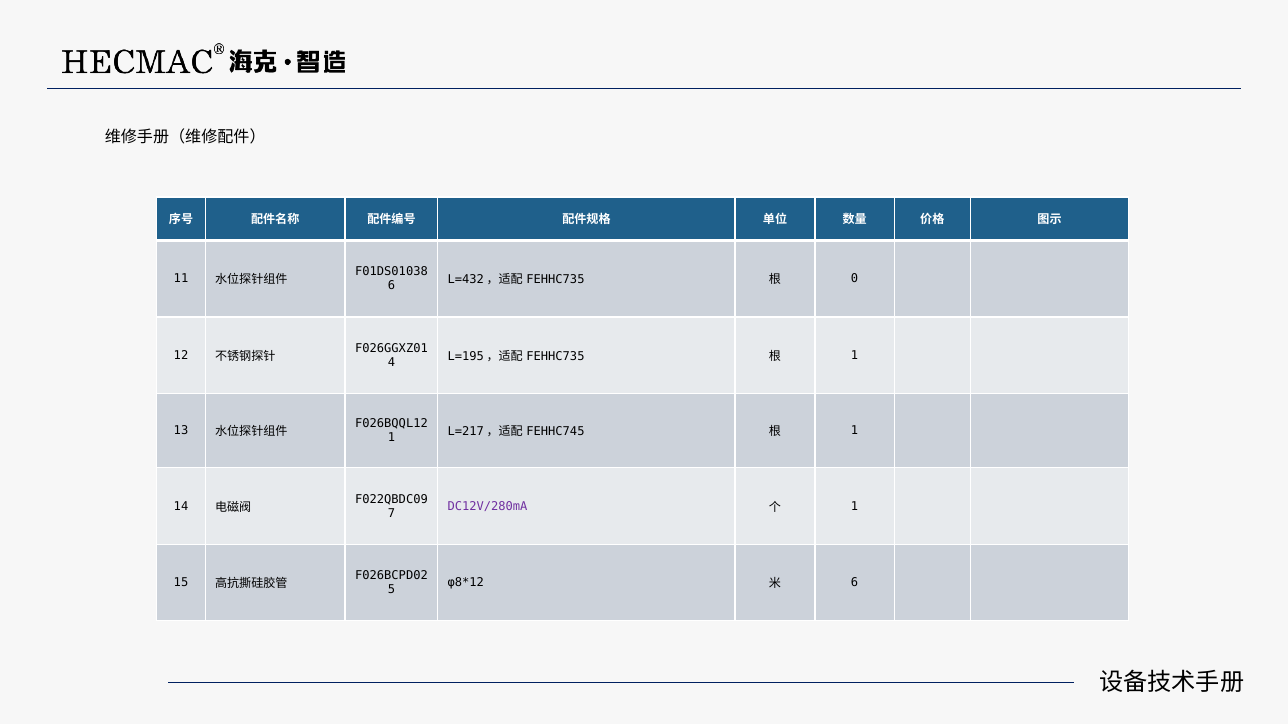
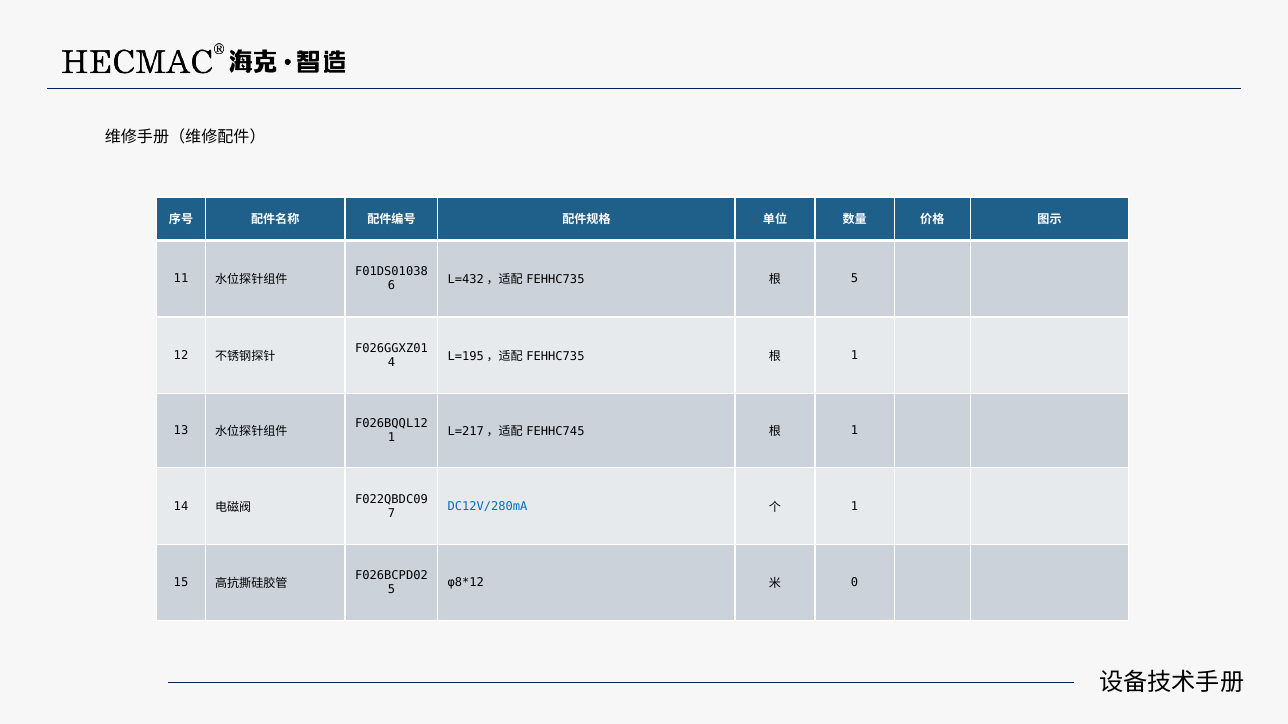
0: 0 -> 5 (855, 279)
DC12V/280mA colour: purple -> blue (488, 507)
6: 6 -> 0 (855, 583)
